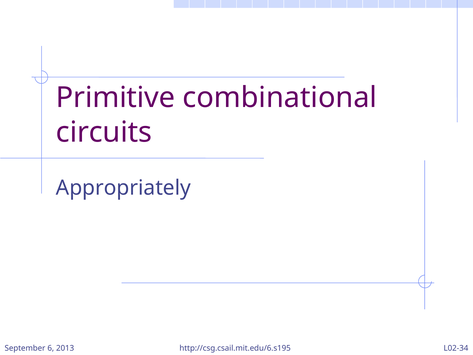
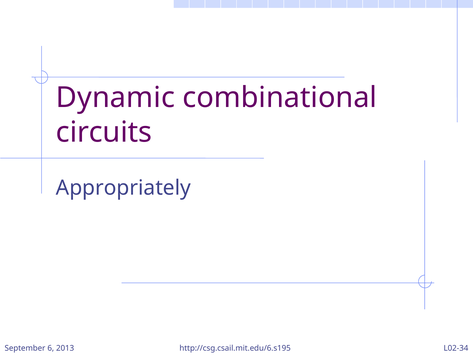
Primitive: Primitive -> Dynamic (115, 97)
